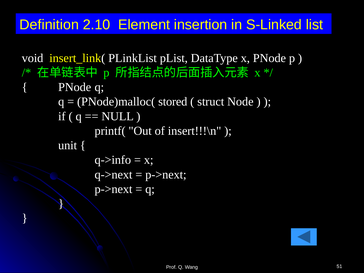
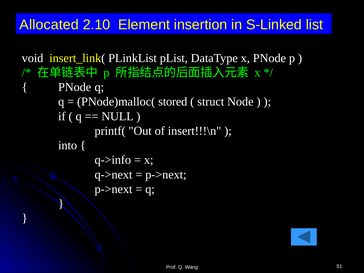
Definition: Definition -> Allocated (49, 25)
unit: unit -> into (68, 145)
